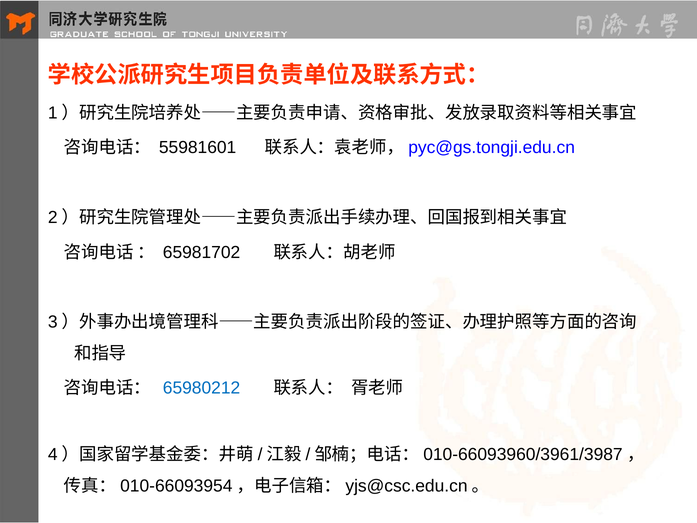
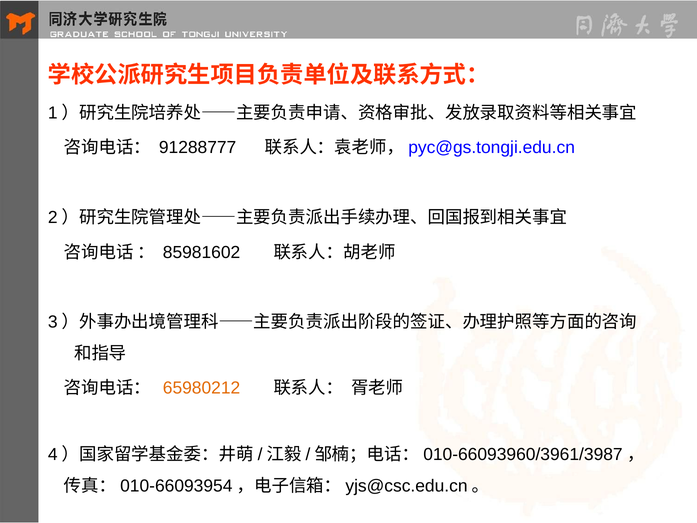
55981601: 55981601 -> 91288777 (198, 148)
65981702: 65981702 -> 85981602 (202, 252)
65980212 colour: blue -> orange (202, 388)
